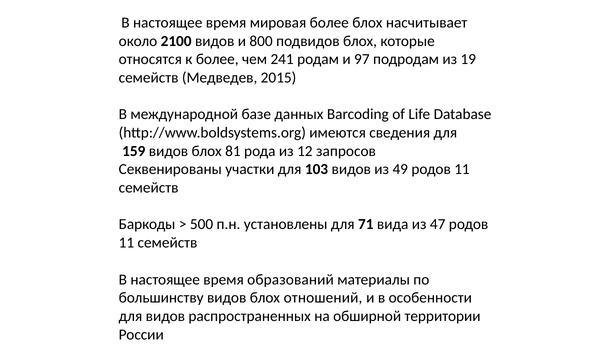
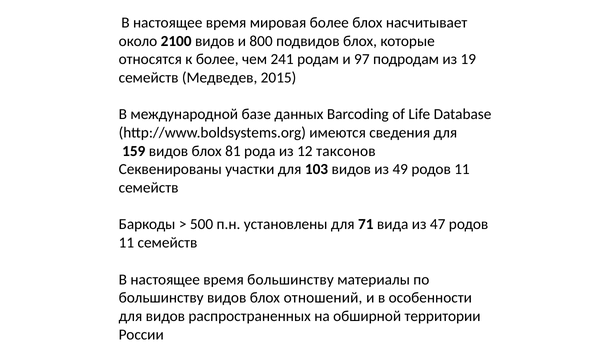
запросов: запросов -> таксонов (346, 151)
время образований: образований -> большинству (291, 279)
